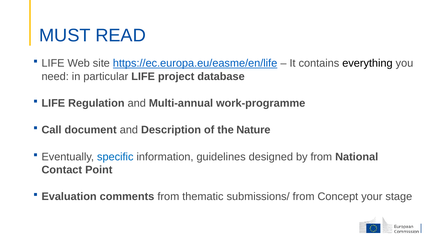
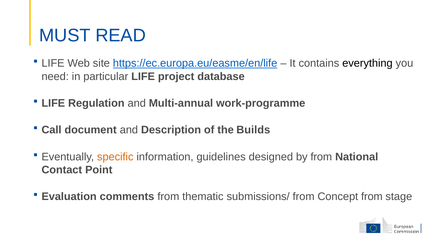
Nature: Nature -> Builds (253, 130)
specific colour: blue -> orange (115, 157)
Concept your: your -> from (372, 197)
